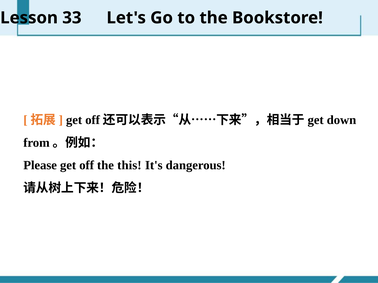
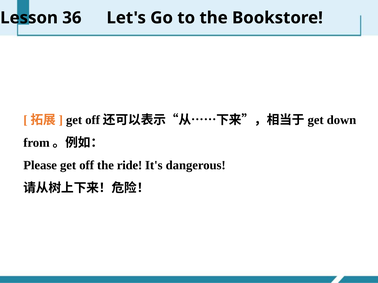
33: 33 -> 36 (72, 18)
this: this -> ride (130, 166)
